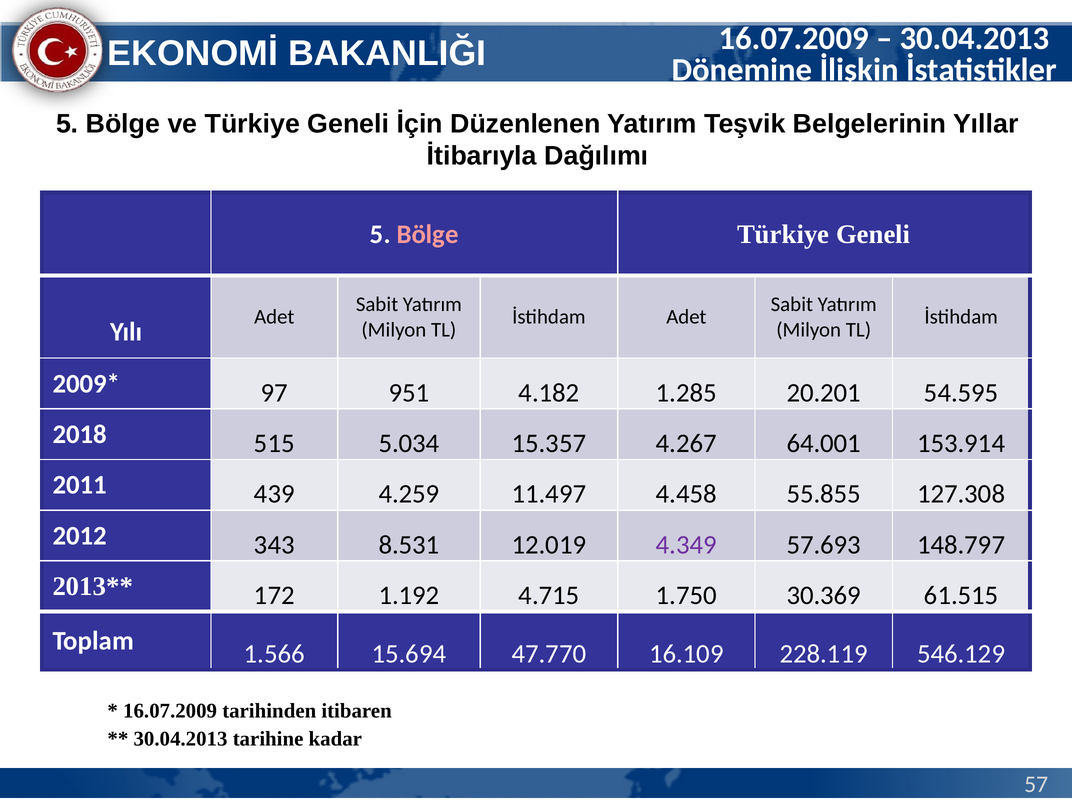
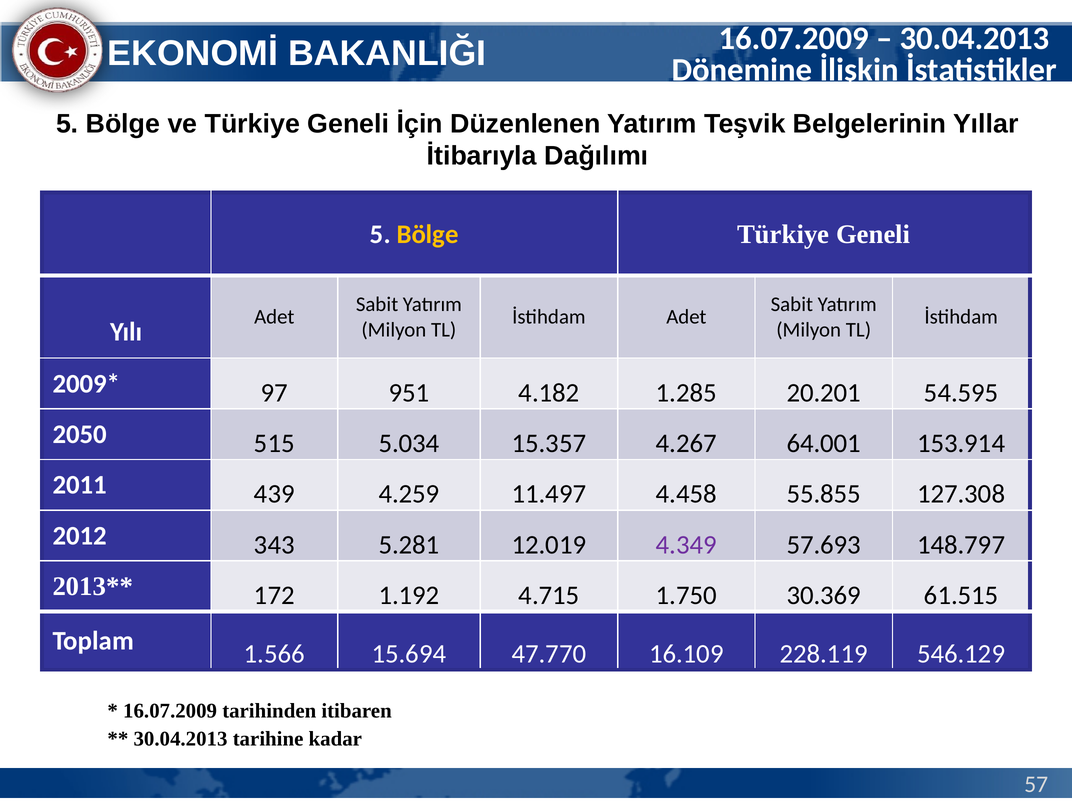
Bölge colour: pink -> yellow (428, 234)
2018: 2018 -> 2050 (80, 434)
8.531: 8.531 -> 5.281 (409, 545)
